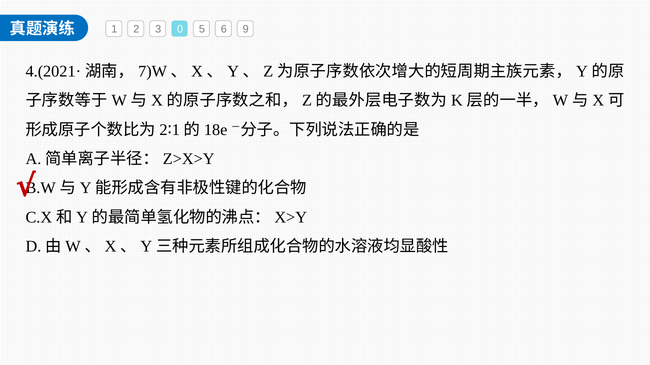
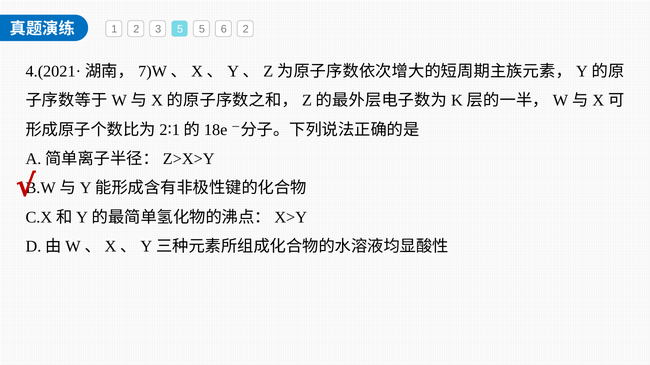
3 0: 0 -> 5 (180, 29)
6 9: 9 -> 2 (246, 29)
